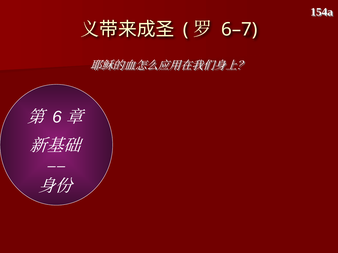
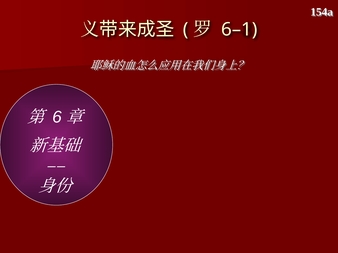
6–7: 6–7 -> 6–1 (239, 29)
